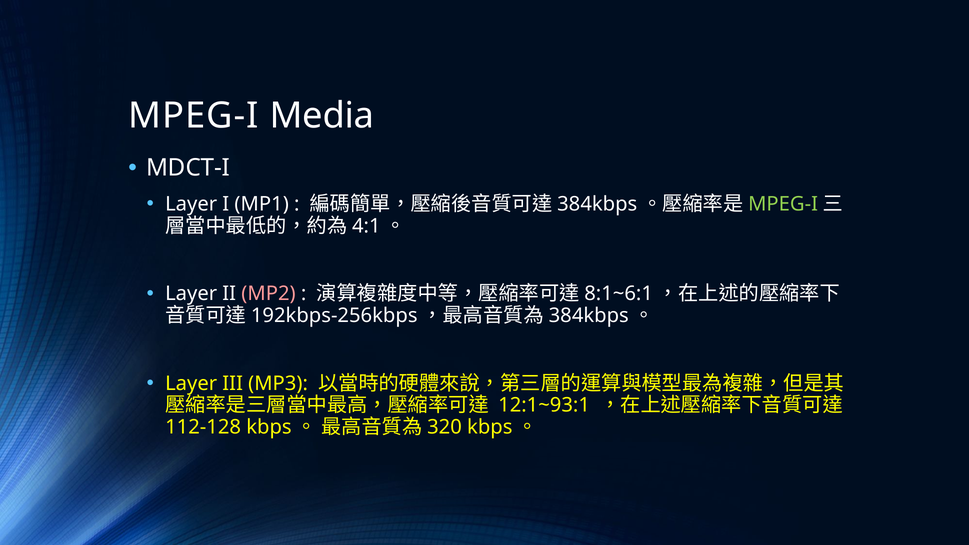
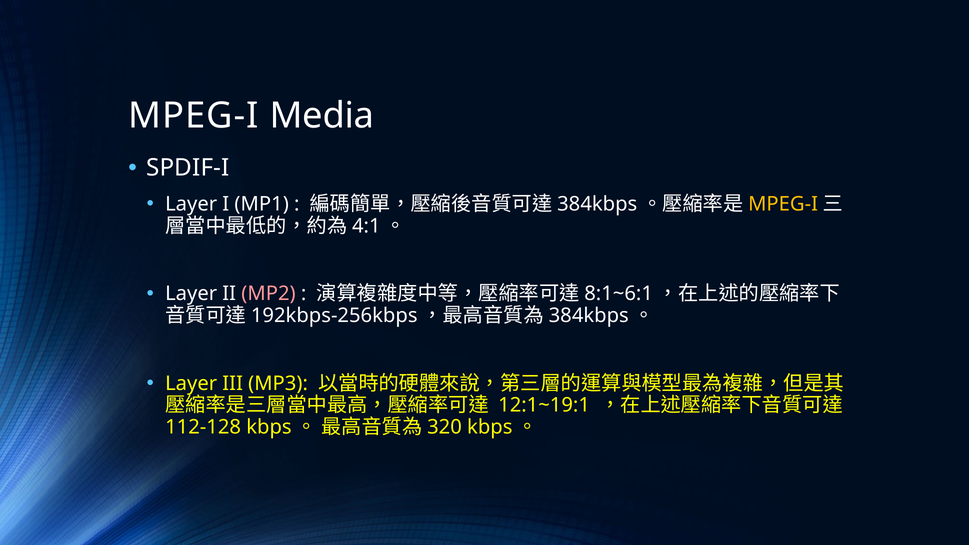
MDCT-I: MDCT-I -> SPDIF-I (188, 168)
MPEG-I colour: light green -> yellow (783, 204)
12:1~93:1: 12:1~93:1 -> 12:1~19:1 (544, 405)
